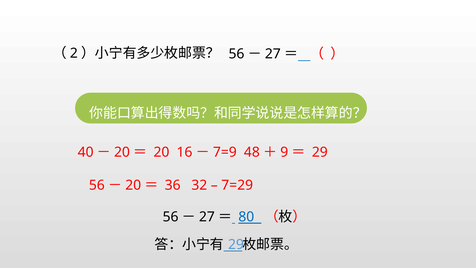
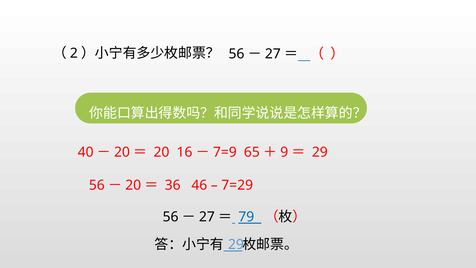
48: 48 -> 65 (252, 152)
32: 32 -> 46 (199, 185)
80: 80 -> 79 (246, 217)
